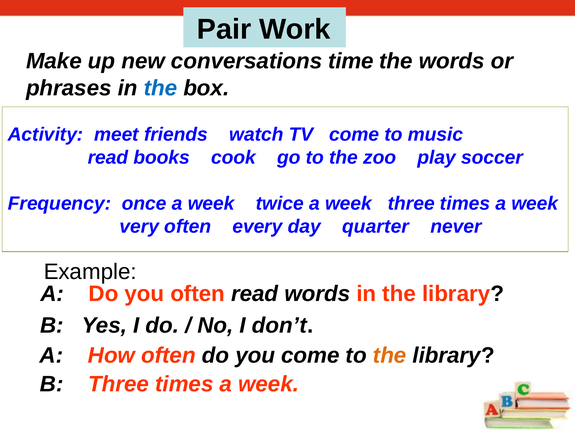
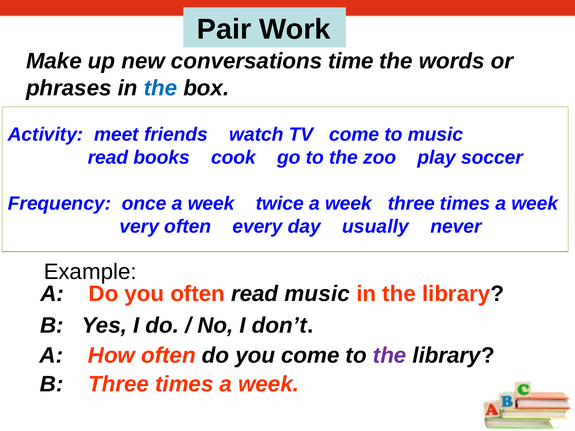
quarter: quarter -> usually (376, 227)
read words: words -> music (317, 294)
the colour: orange -> purple (390, 356)
